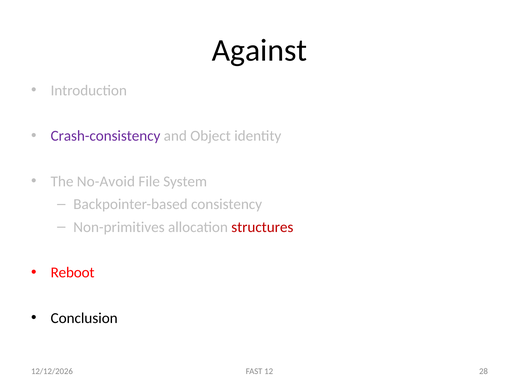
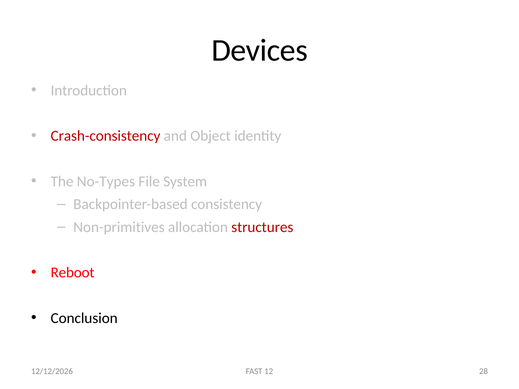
Against: Against -> Devices (260, 50)
Crash-consistency colour: purple -> red (105, 136)
No-Avoid: No-Avoid -> No-Types (106, 182)
